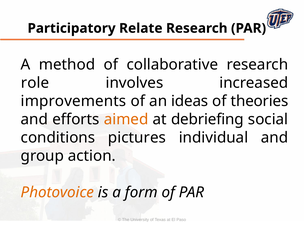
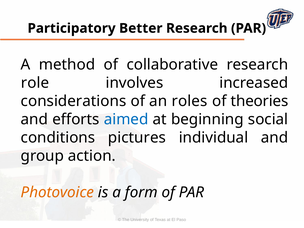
Relate: Relate -> Better (141, 28)
improvements: improvements -> considerations (74, 101)
ideas: ideas -> roles (190, 101)
aimed colour: orange -> blue (126, 119)
debriefing: debriefing -> beginning (207, 119)
